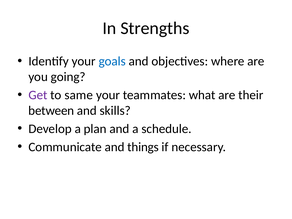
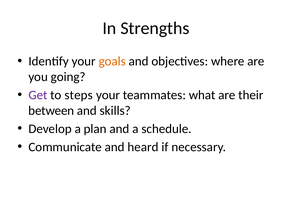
goals colour: blue -> orange (112, 61)
same: same -> steps (79, 95)
things: things -> heard (143, 147)
